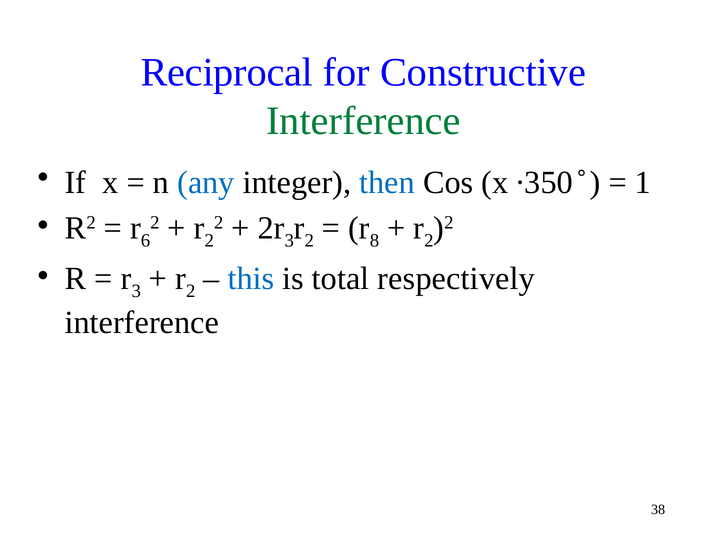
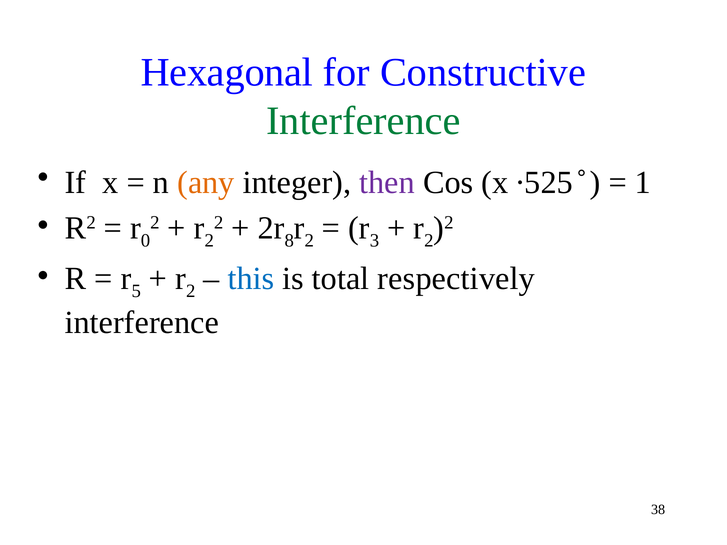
Reciprocal: Reciprocal -> Hexagonal (227, 72)
any colour: blue -> orange (206, 183)
then colour: blue -> purple (387, 183)
∙350: ∙350 -> ∙525 (545, 183)
6: 6 -> 0 (146, 241)
3: 3 -> 8 (289, 241)
8: 8 -> 3 (374, 241)
r 3: 3 -> 5 (136, 291)
